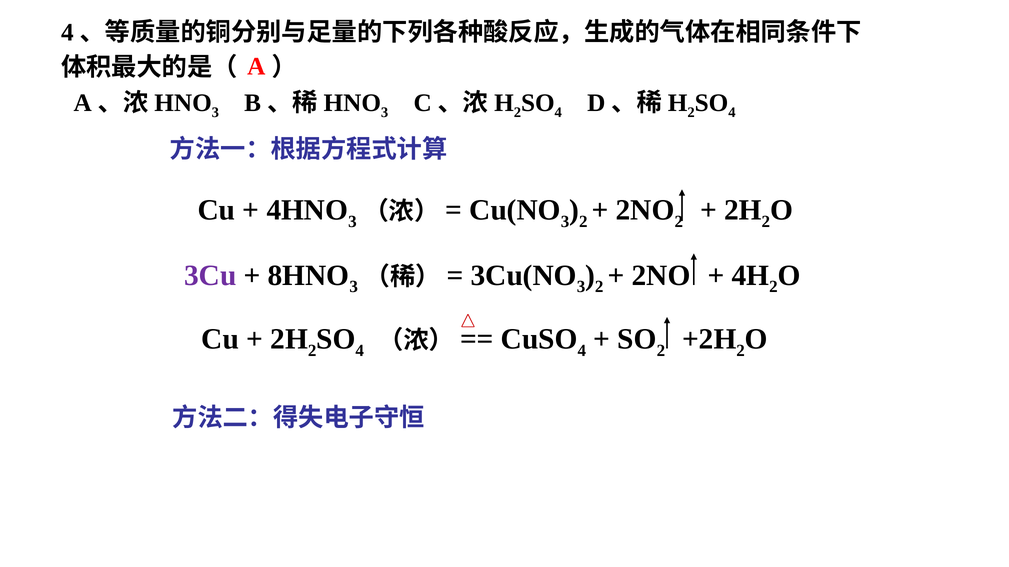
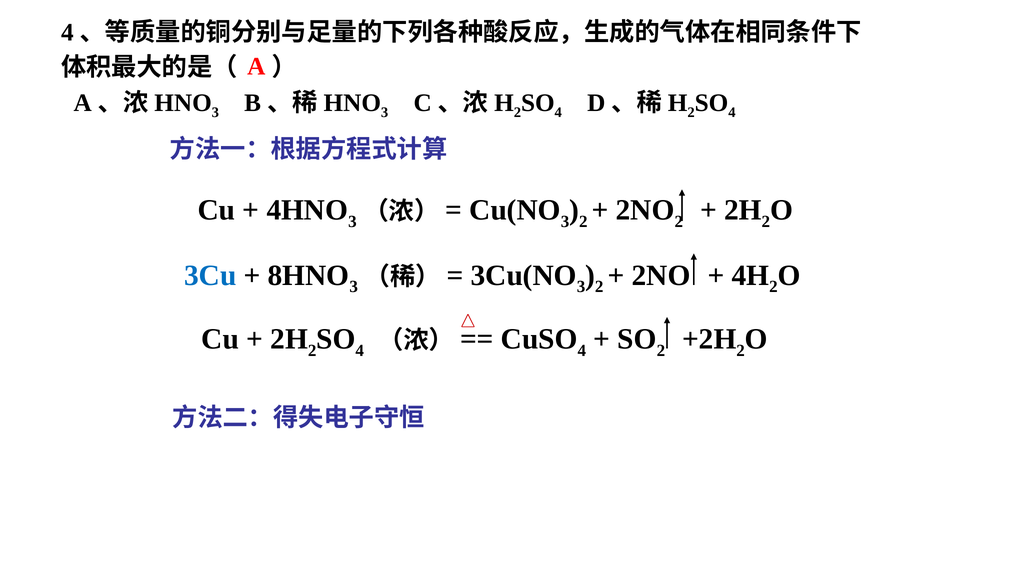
3Cu colour: purple -> blue (210, 276)
